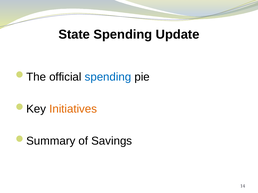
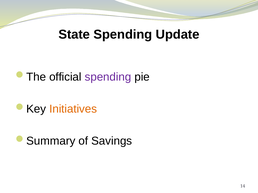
spending colour: blue -> purple (108, 77)
